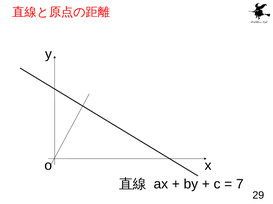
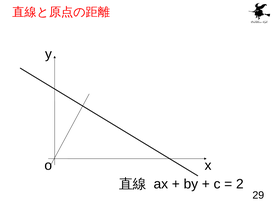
7: 7 -> 2 (240, 185)
